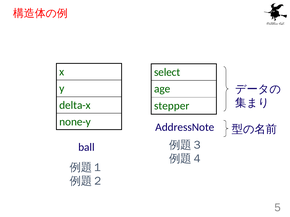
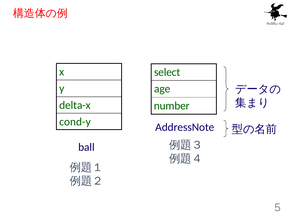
stepper: stepper -> number (172, 106)
none-y: none-y -> cond-y (75, 122)
